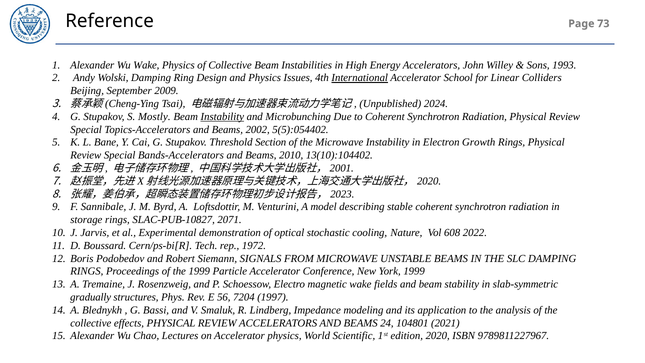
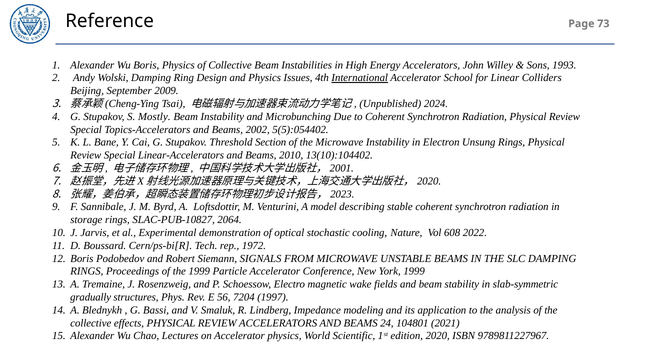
Wu Wake: Wake -> Boris (146, 65)
Instability underline: present -> none (222, 117)
Growth: Growth -> Unsung (479, 142)
Bands-Accelerators: Bands-Accelerators -> Linear-Accelerators (181, 155)
2071: 2071 -> 2064 (230, 220)
